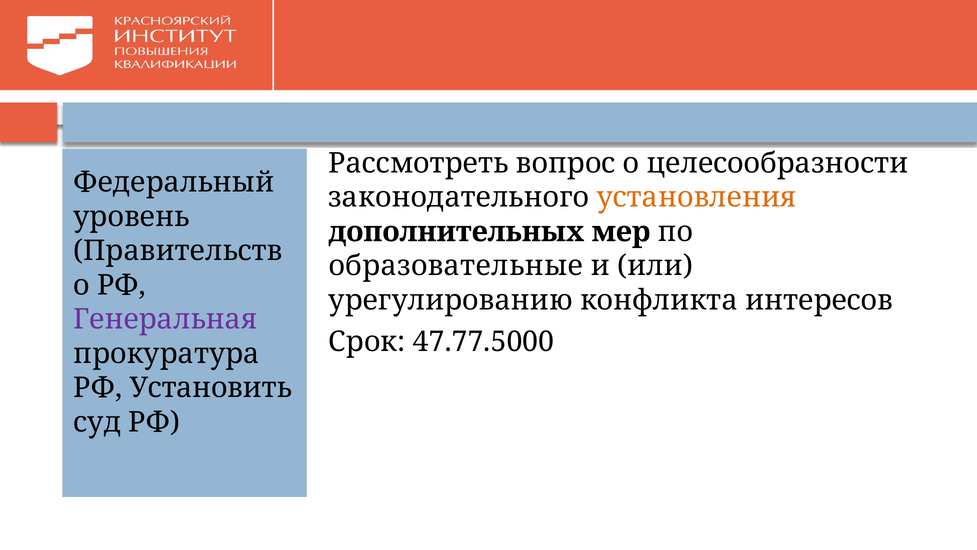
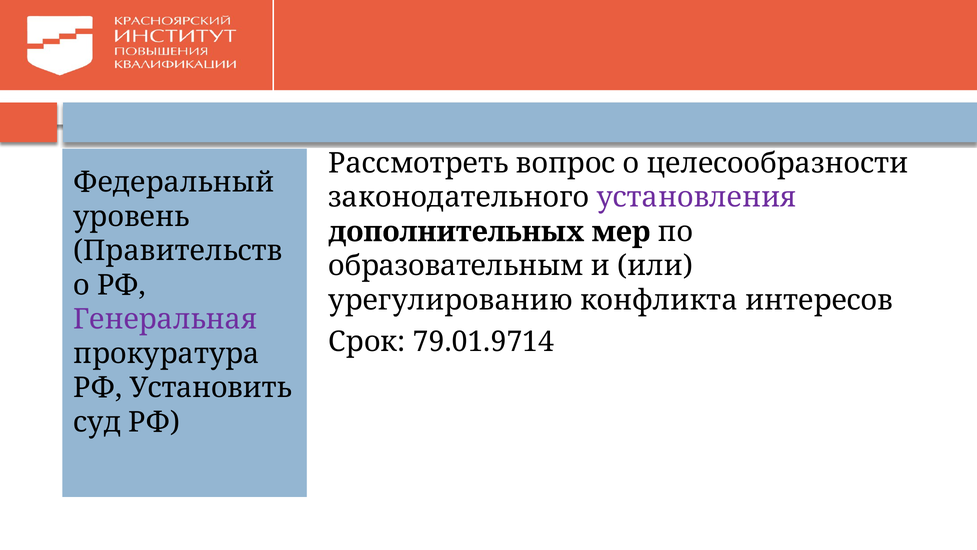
установления colour: orange -> purple (697, 197)
образовательные: образовательные -> образовательным (456, 266)
47.77.5000: 47.77.5000 -> 79.01.9714 (484, 341)
